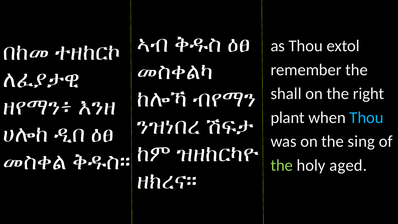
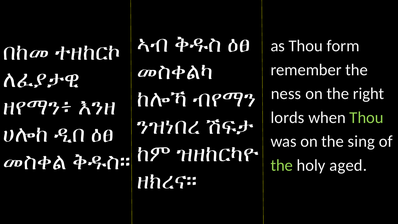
extol: extol -> form (343, 46)
shall: shall -> ness (286, 94)
plant: plant -> lords (287, 117)
Thou colour: light blue -> light green (367, 117)
